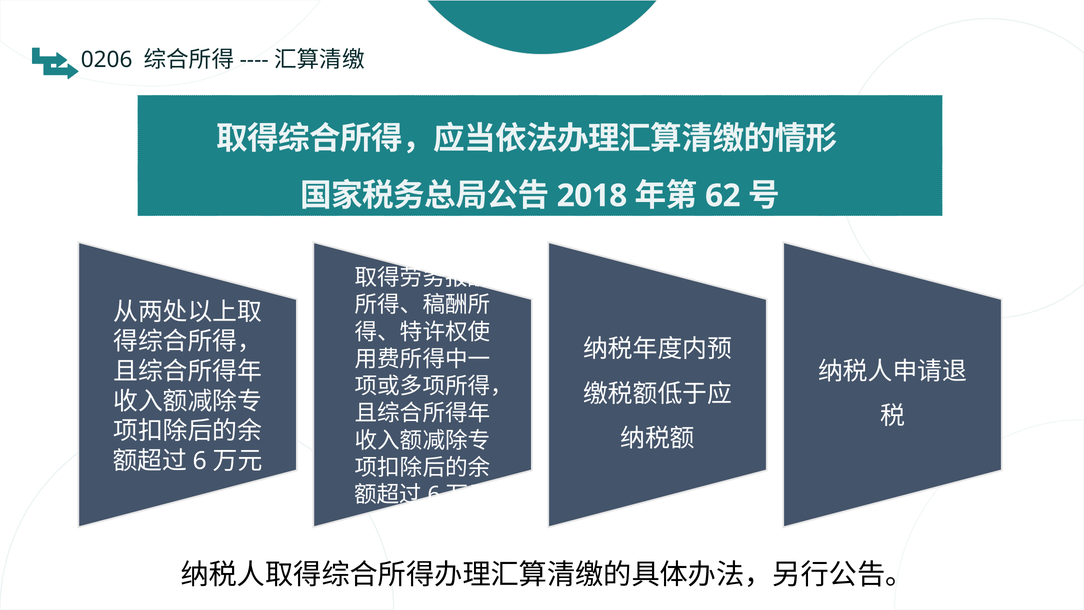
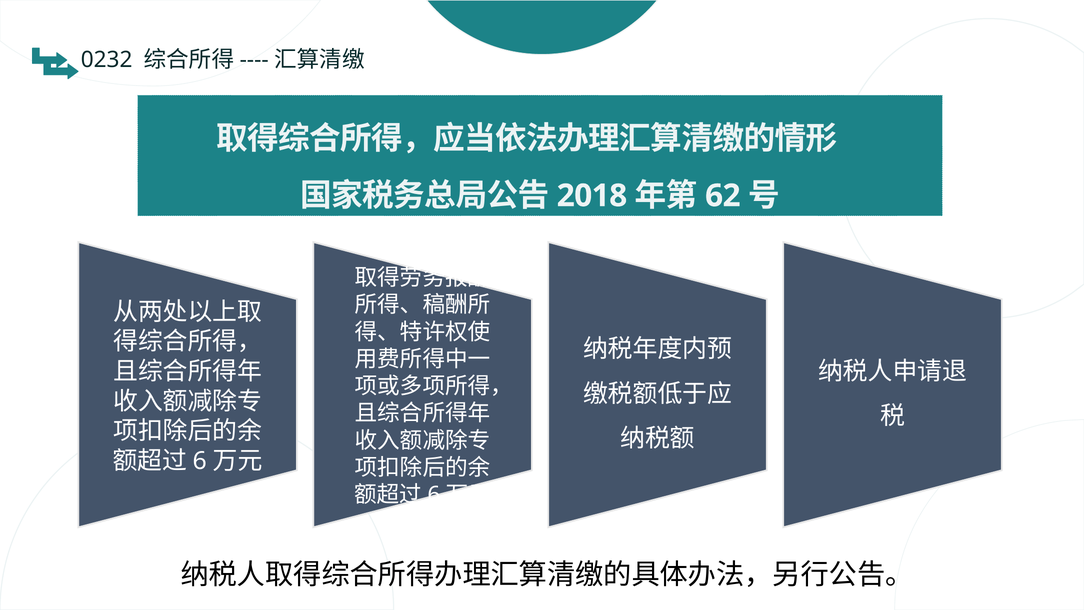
0206: 0206 -> 0232 (107, 60)
